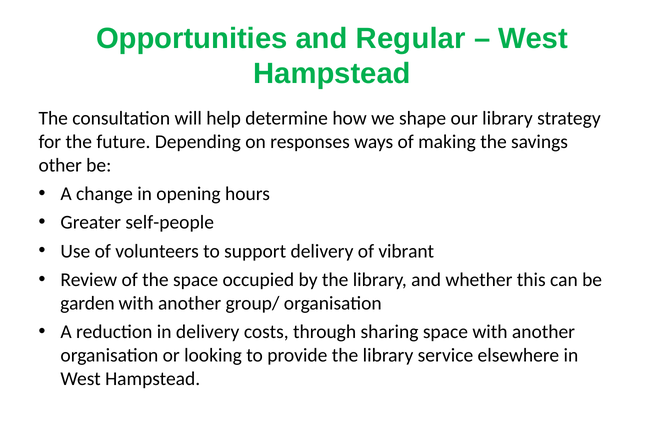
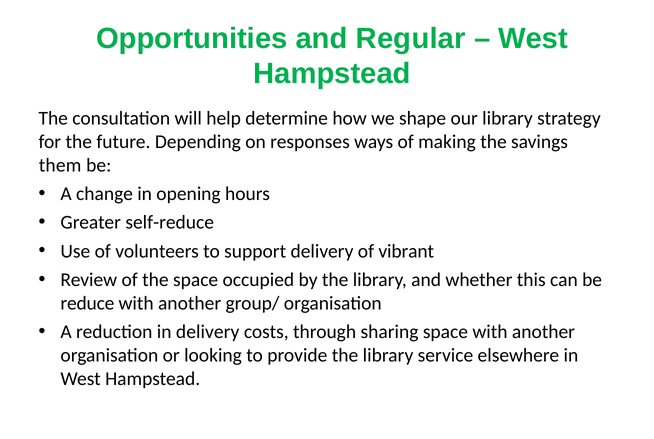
other: other -> them (60, 165)
self-people: self-people -> self-reduce (170, 222)
garden: garden -> reduce (87, 303)
